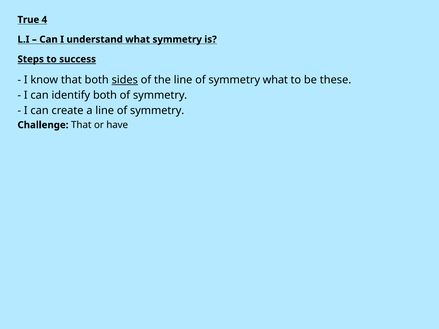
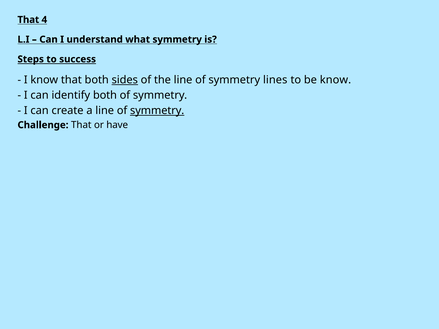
True: True -> That (28, 20)
symmetry what: what -> lines (275, 80)
be these: these -> know (336, 80)
symmetry underline: none -> present (157, 111)
